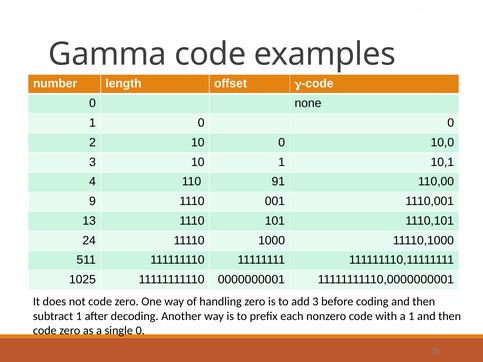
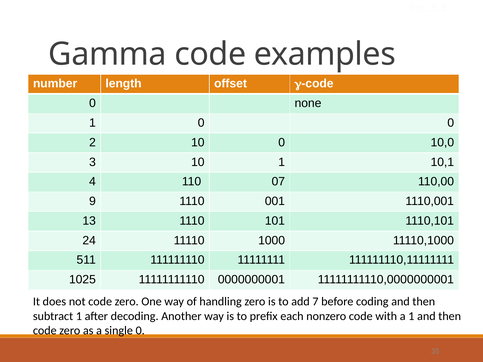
91: 91 -> 07 (278, 182)
add 3: 3 -> 7 (315, 302)
